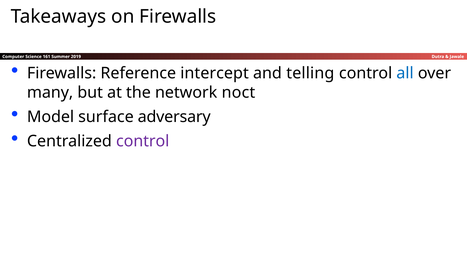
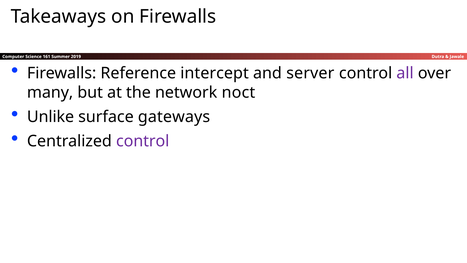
telling: telling -> server (310, 73)
all colour: blue -> purple (405, 73)
Model: Model -> Unlike (51, 117)
adversary: adversary -> gateways (174, 117)
